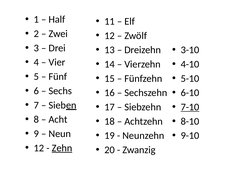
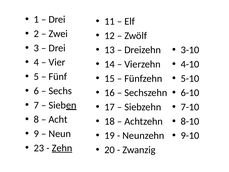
Half: Half -> Drei (57, 19)
7-10 underline: present -> none (190, 107)
12: 12 -> 23 (39, 148)
